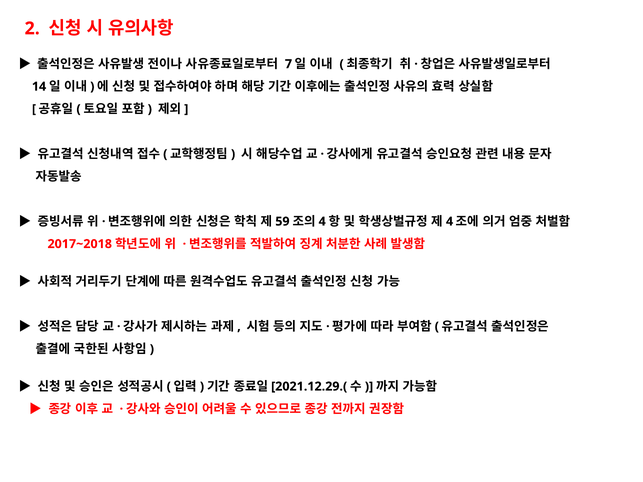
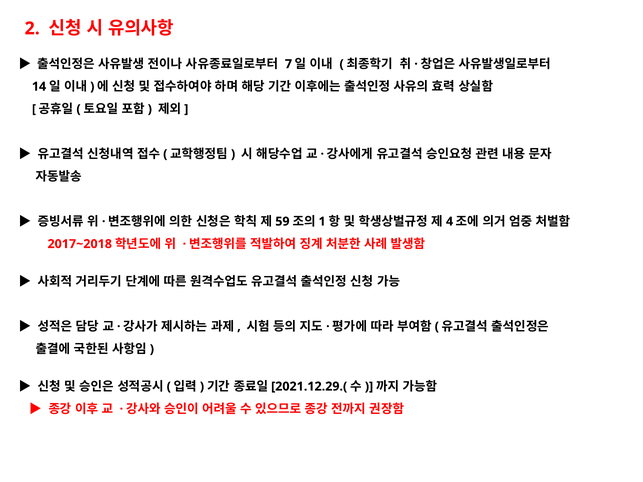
4: 4 -> 1 (322, 222)
